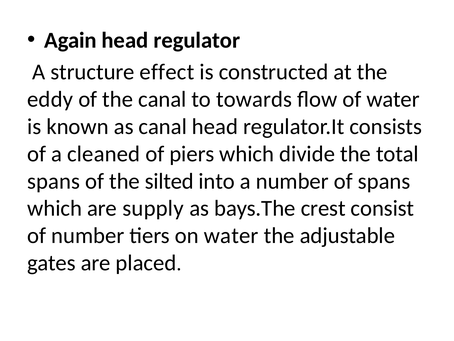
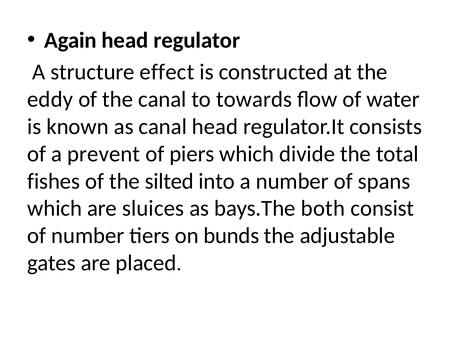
cleaned: cleaned -> prevent (104, 154)
spans: spans -> fishes (54, 181)
supply: supply -> sluices (153, 208)
crest: crest -> both (323, 208)
on water: water -> bunds (231, 235)
